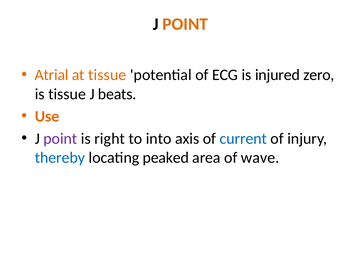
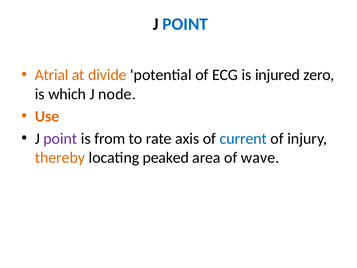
POINT colour: orange -> blue (185, 24)
at tissue: tissue -> divide (107, 75)
is tissue: tissue -> which (67, 94)
beats: beats -> node (117, 94)
right: right -> from (110, 138)
into: into -> rate (159, 138)
thereby colour: blue -> orange (60, 157)
